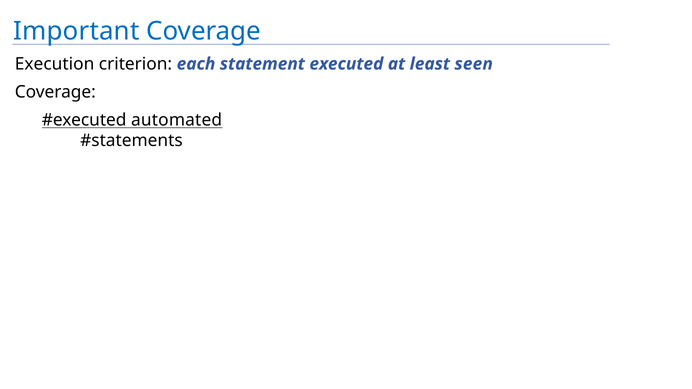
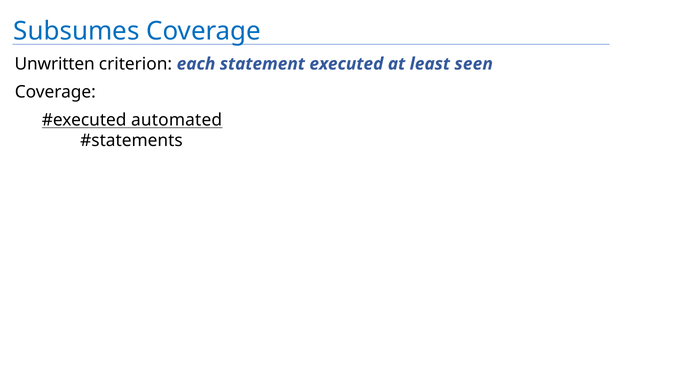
Important: Important -> Subsumes (76, 31)
Execution: Execution -> Unwritten (55, 64)
